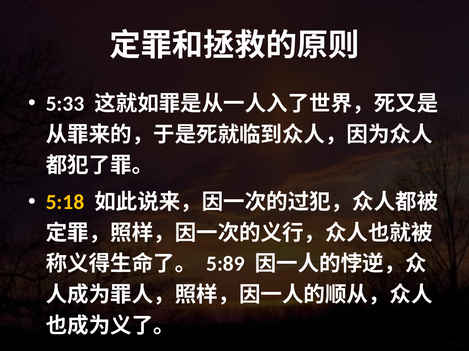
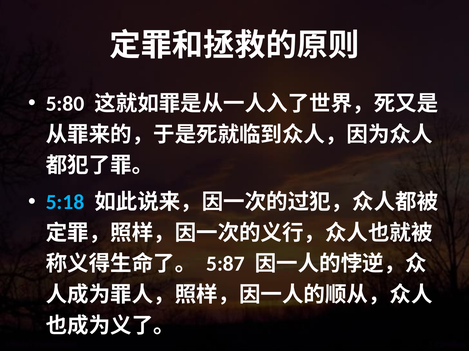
5:33: 5:33 -> 5:80 (65, 104)
5:18 colour: yellow -> light blue (65, 203)
5:89: 5:89 -> 5:87 (225, 264)
